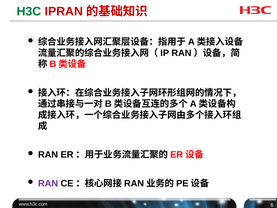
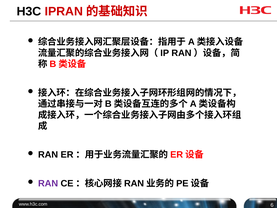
H3C colour: green -> black (29, 11)
